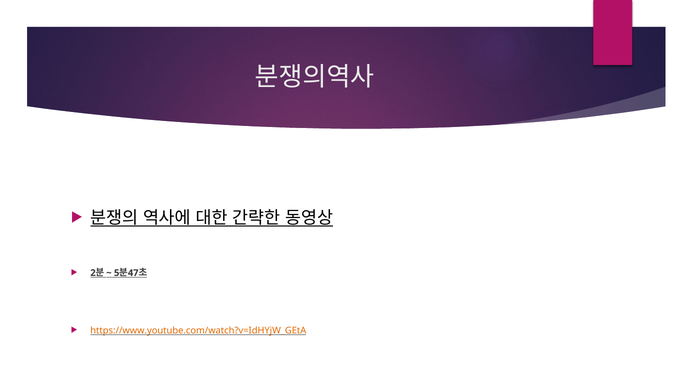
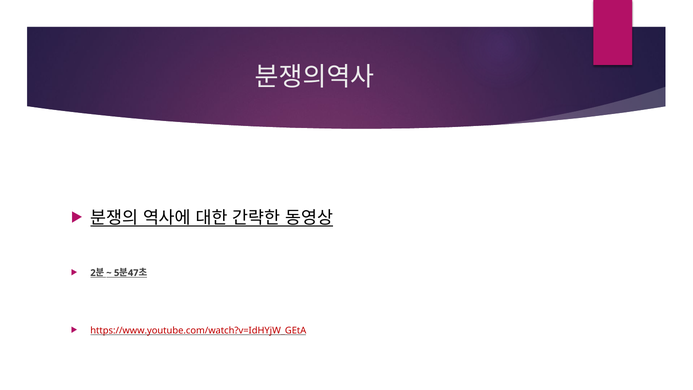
https://www.youtube.com/watch?v=IdHYjW_GEtA colour: orange -> red (198, 330)
